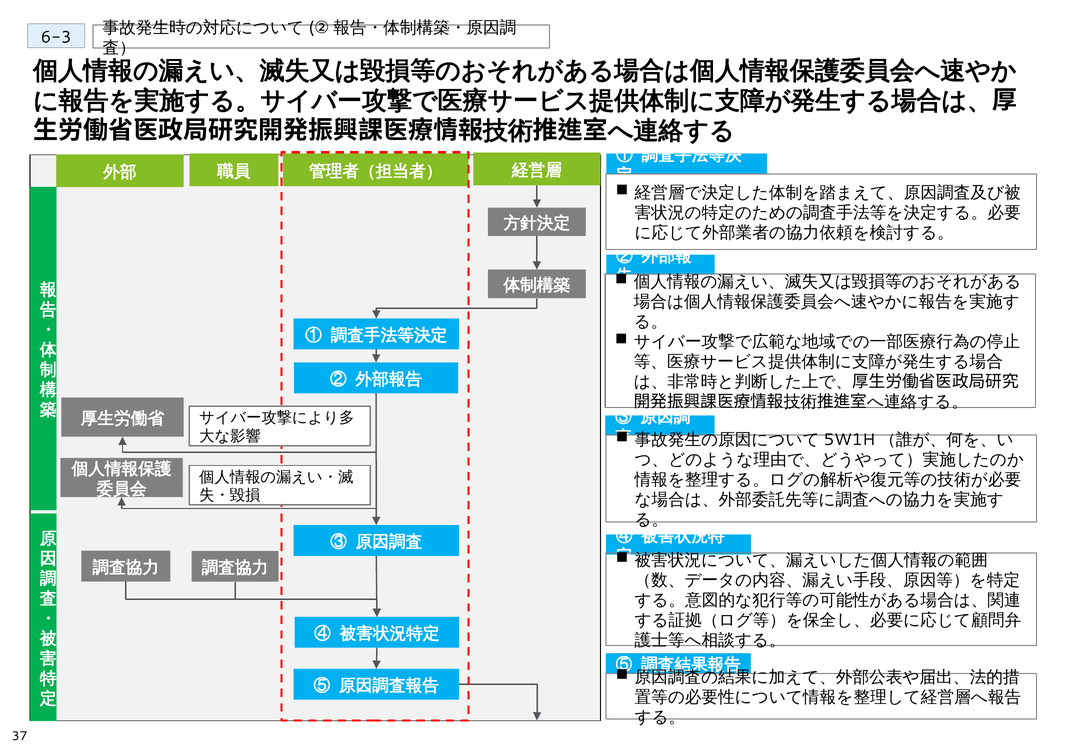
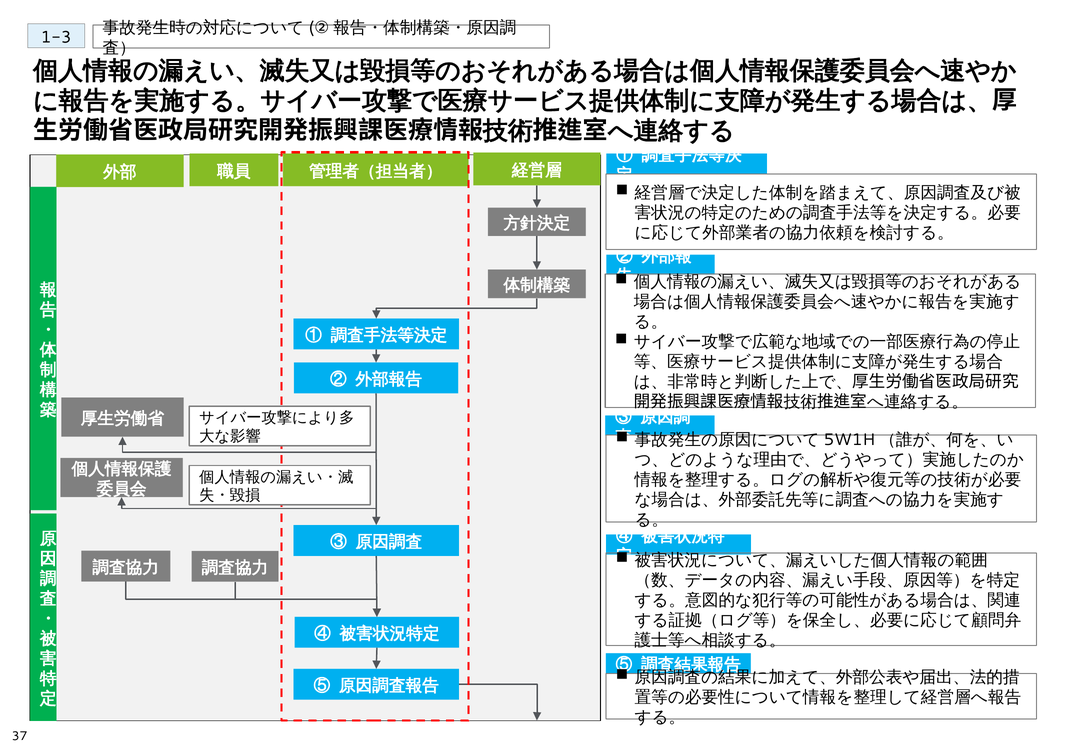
6-3: 6-3 -> 1-3 (56, 37)
